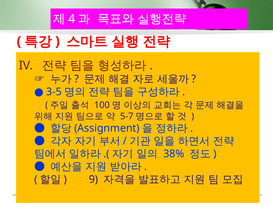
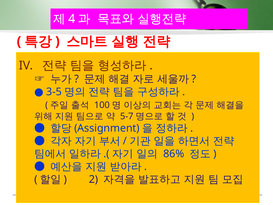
38%: 38% -> 86% (174, 154)
9: 9 -> 2 (93, 179)
